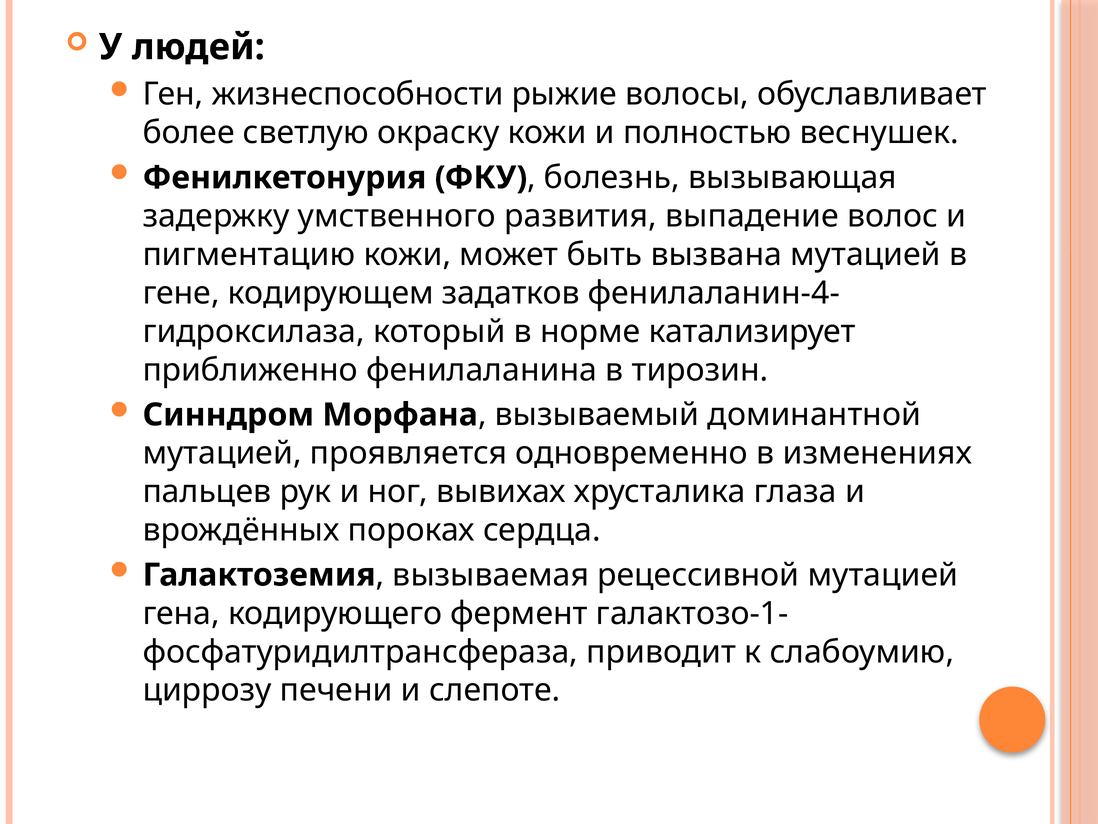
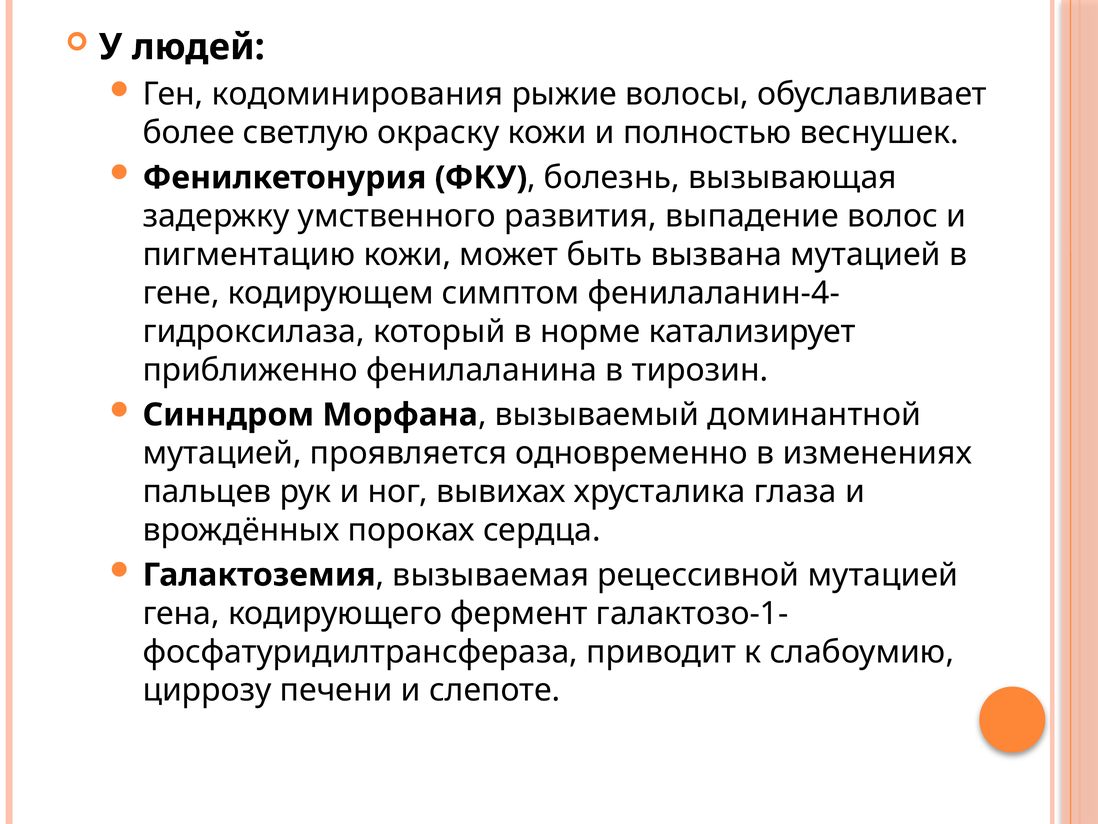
жизнеспособности: жизнеспособности -> кодоминирования (357, 94)
задатков: задатков -> симптом (511, 293)
